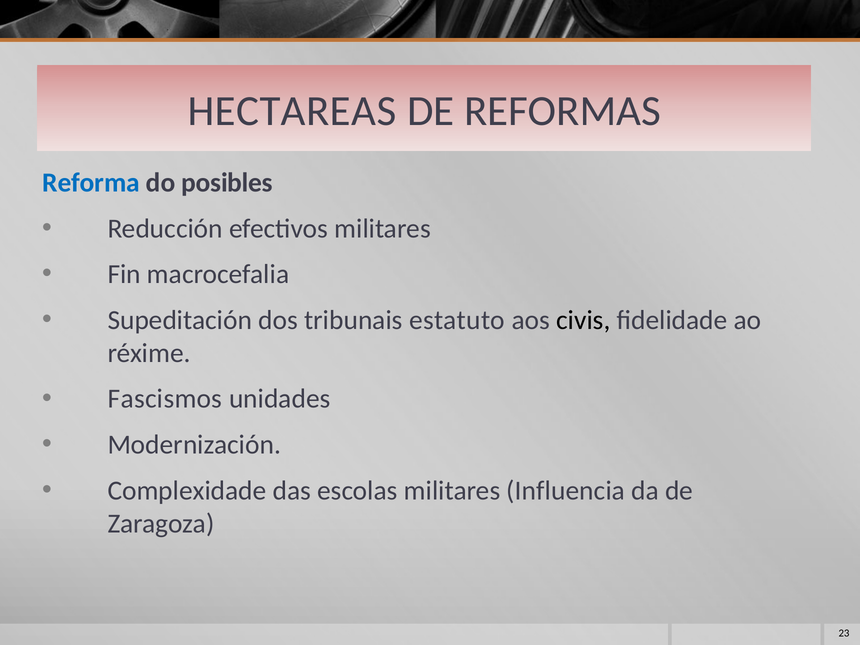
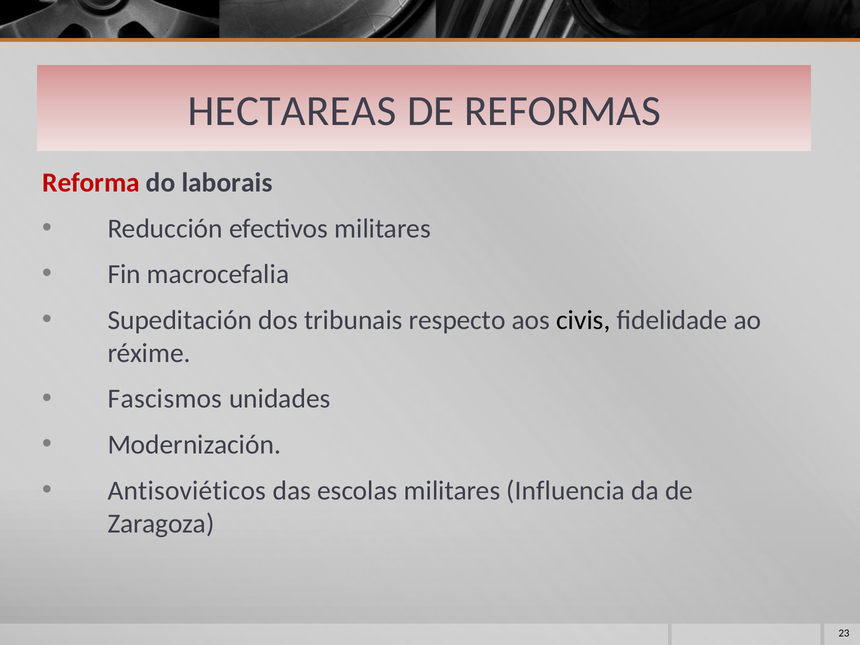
Reforma colour: blue -> red (91, 183)
posibles: posibles -> laborais (227, 183)
estatuto: estatuto -> respecto (457, 320)
Complexidade: Complexidade -> Antisoviéticos (187, 491)
